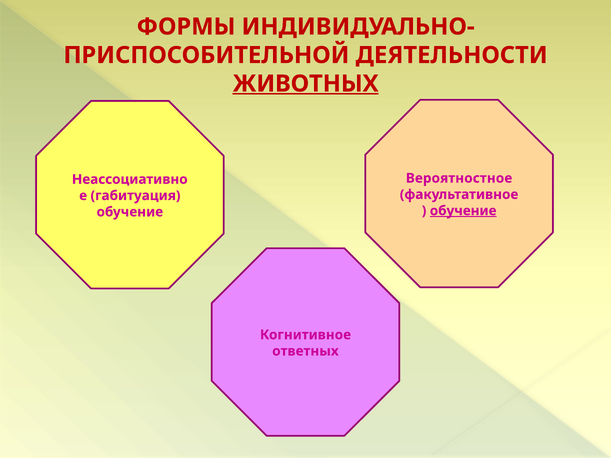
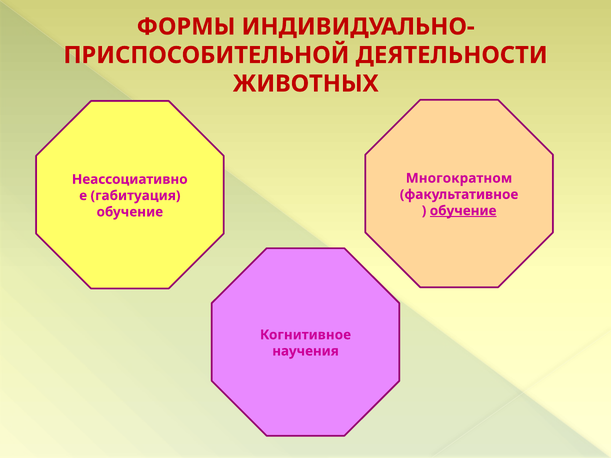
ЖИВОТНЫХ underline: present -> none (306, 84)
Вероятностное: Вероятностное -> Многократном (459, 178)
ответных: ответных -> научения (306, 351)
